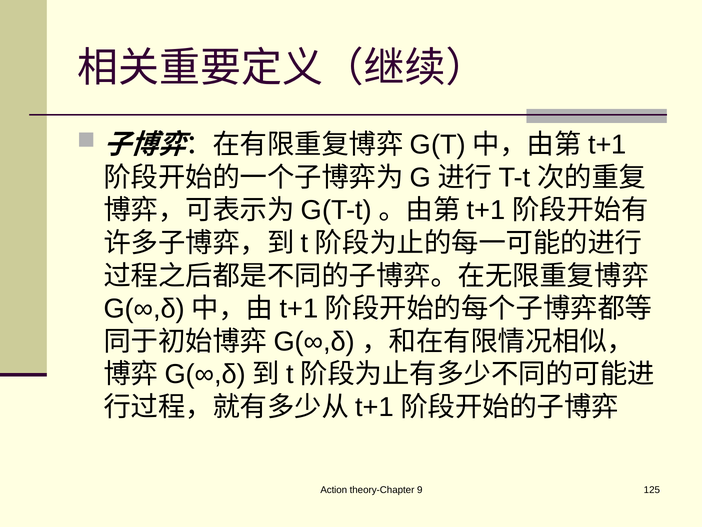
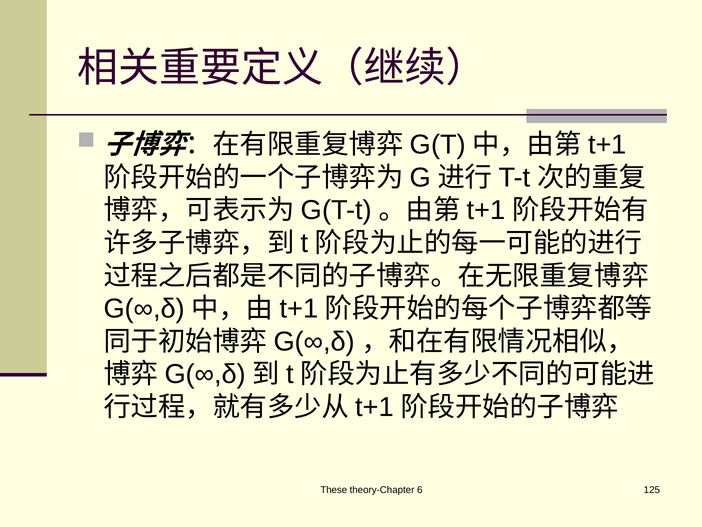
Action: Action -> These (334, 490)
9: 9 -> 6 (420, 490)
